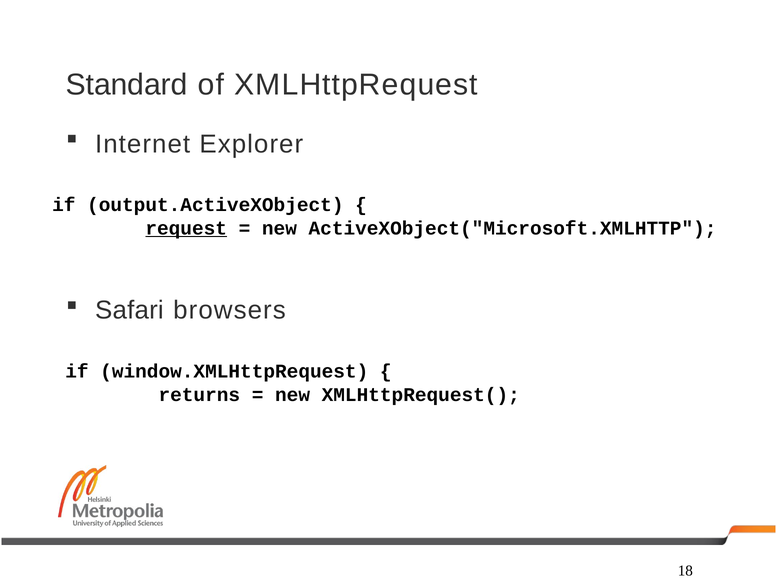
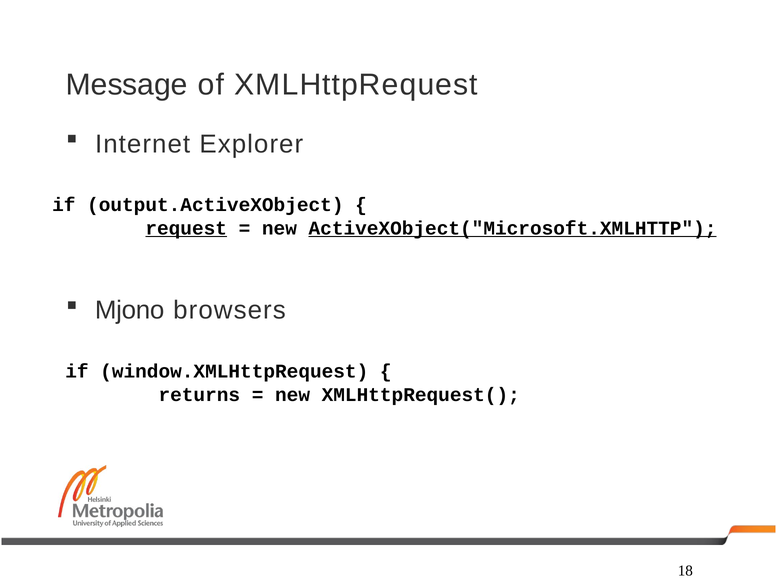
Standard: Standard -> Message (127, 85)
ActiveXObject("Microsoft.XMLHTTP underline: none -> present (513, 228)
Safari: Safari -> Mjono (130, 310)
